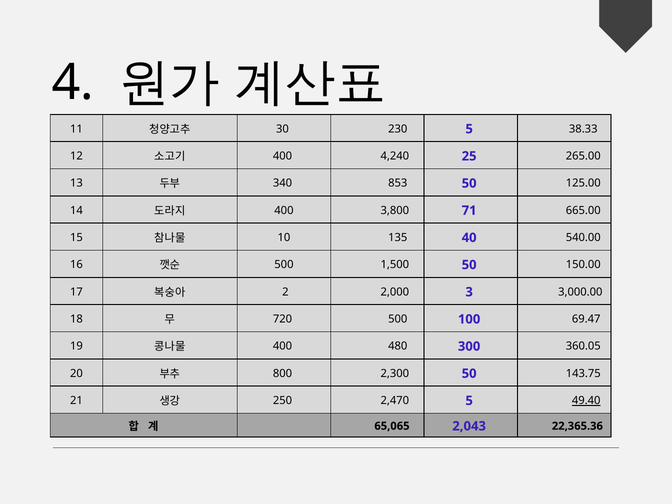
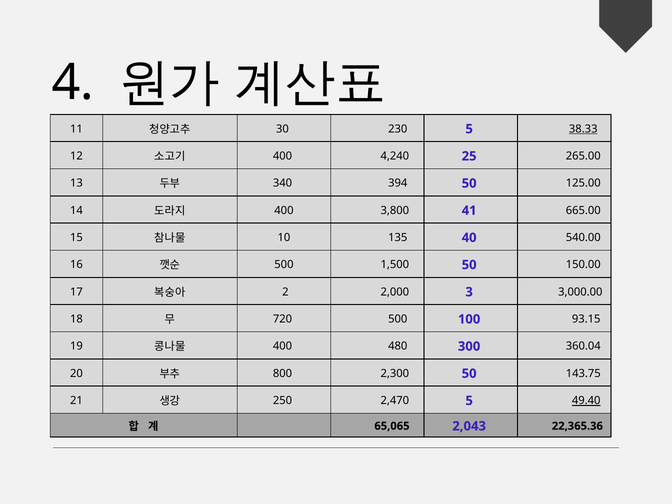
38.33 underline: none -> present (583, 129)
853: 853 -> 394 (398, 183)
71: 71 -> 41 (469, 211)
69.47: 69.47 -> 93.15 (586, 319)
360.05: 360.05 -> 360.04 (583, 346)
